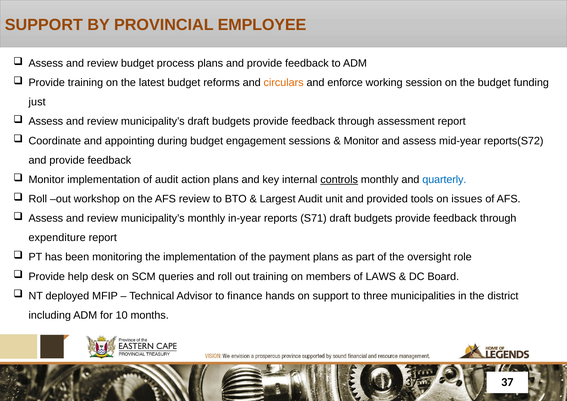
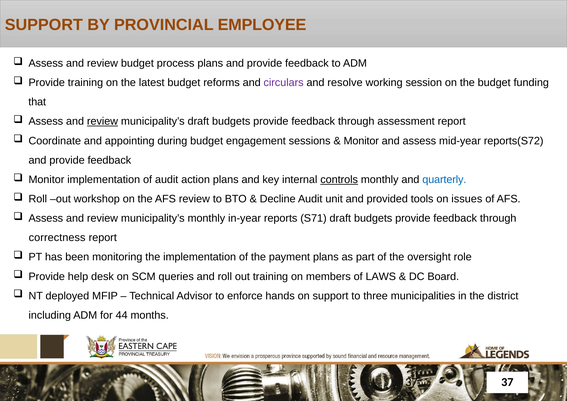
circulars colour: orange -> purple (284, 83)
enforce: enforce -> resolve (345, 83)
just: just -> that (37, 102)
review underline: none -> present (102, 121)
Largest: Largest -> Decline (278, 199)
expenditure: expenditure -> correctness (57, 238)
finance: finance -> enforce (245, 296)
10: 10 -> 44 (122, 315)
